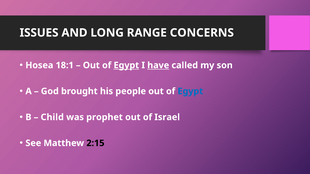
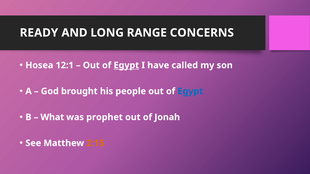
ISSUES: ISSUES -> READY (39, 33)
18:1: 18:1 -> 12:1 (65, 65)
have underline: present -> none (158, 65)
Child: Child -> What (52, 117)
Israel: Israel -> Jonah (167, 117)
2:15 colour: black -> orange (95, 143)
